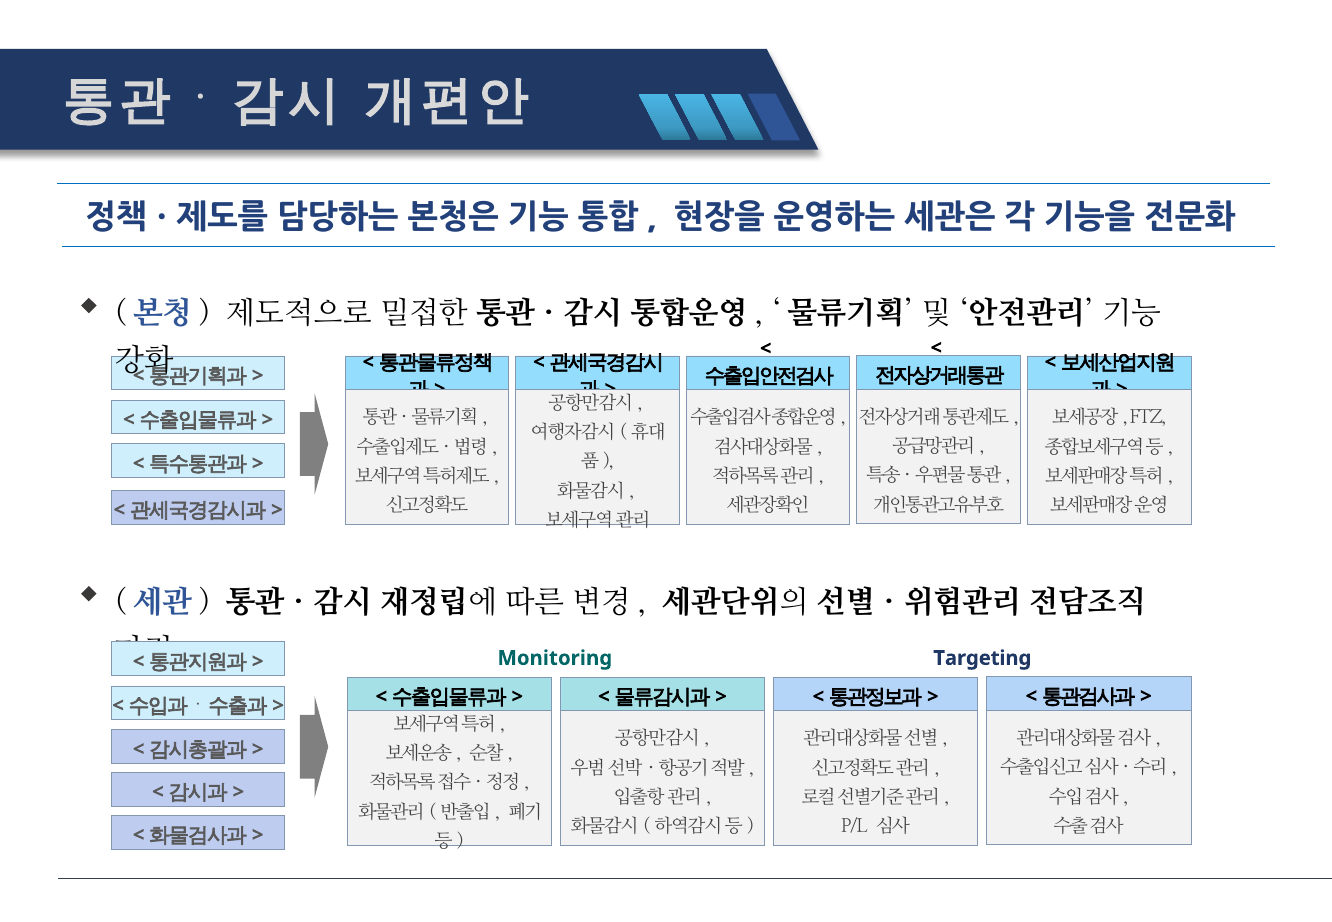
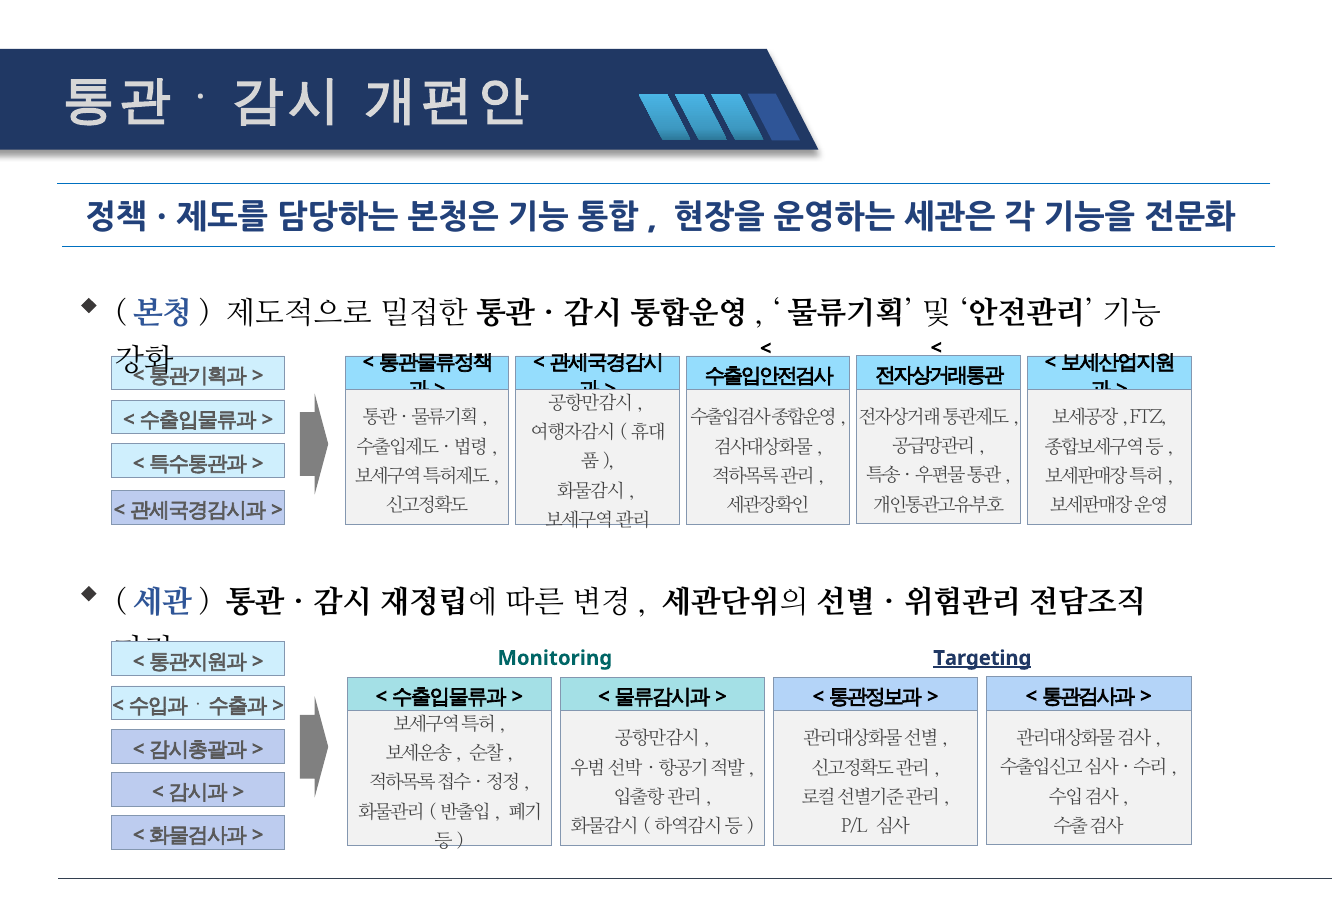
Targeting underline: none -> present (982, 658)
